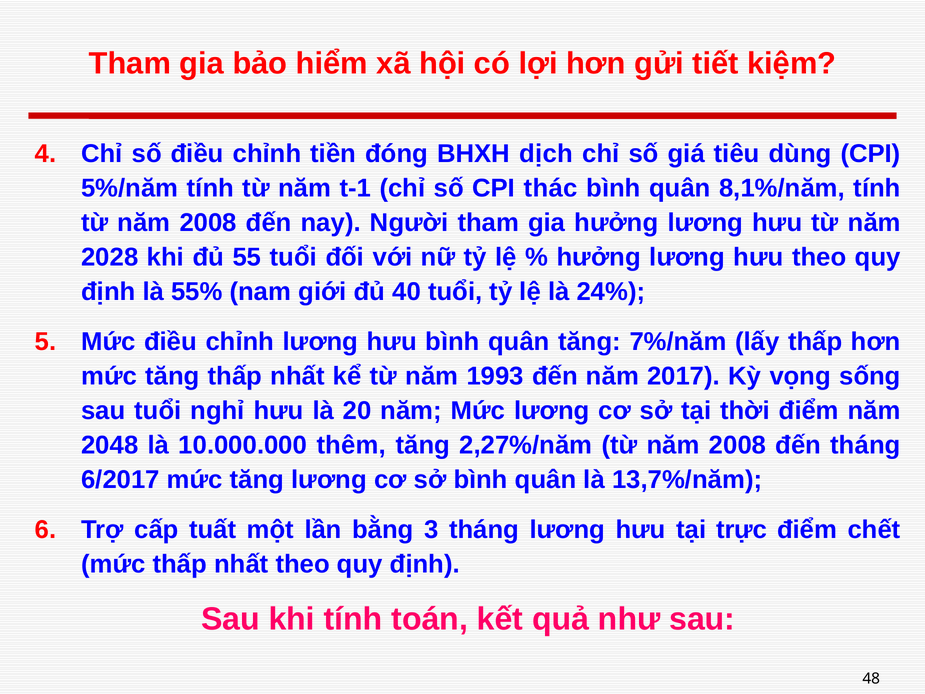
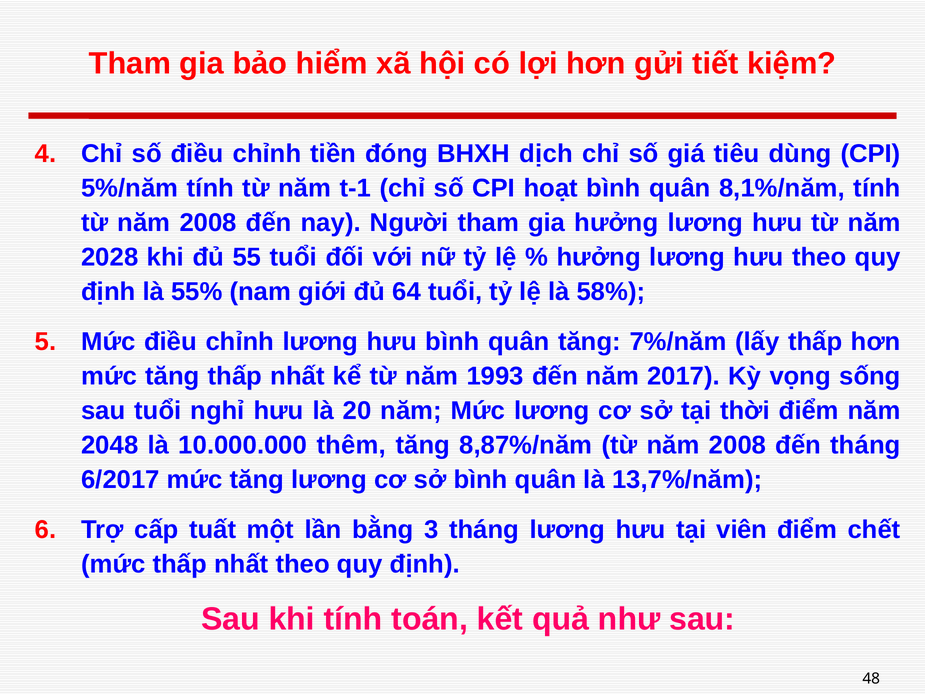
thác: thác -> hoạt (551, 188)
40: 40 -> 64 (407, 292)
24%: 24% -> 58% (611, 292)
2,27%/năm: 2,27%/năm -> 8,87%/năm (526, 445)
trực: trực -> viên (742, 530)
